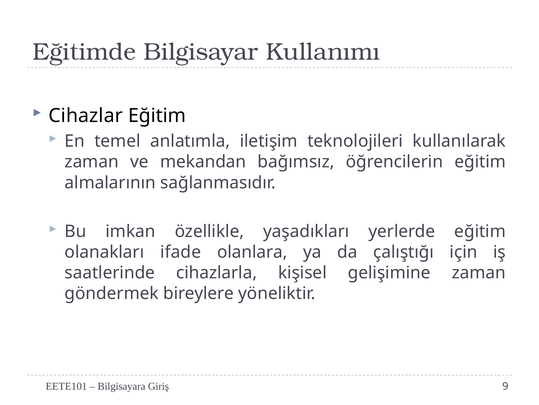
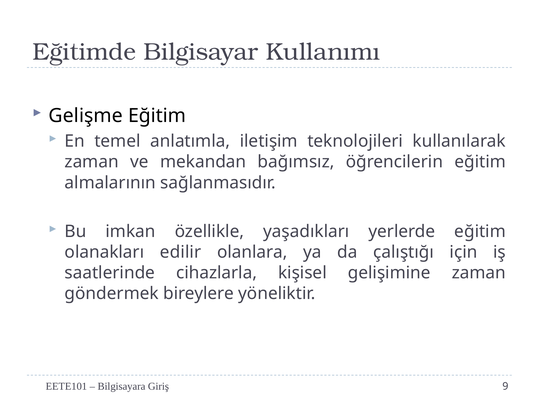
Cihazlar: Cihazlar -> Gelişme (86, 115)
ifade: ifade -> edilir (181, 252)
